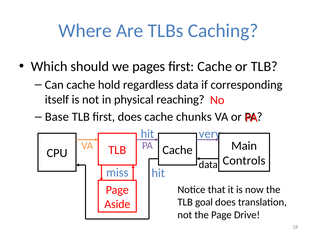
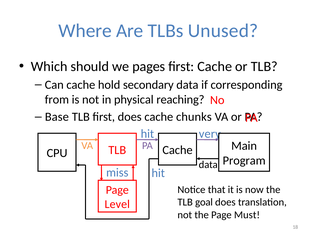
Caching: Caching -> Unused (223, 31)
regardless: regardless -> secondary (148, 85)
itself: itself -> from (57, 100)
Controls: Controls -> Program (244, 160)
Aside: Aside -> Level (117, 204)
Drive: Drive -> Must (247, 215)
